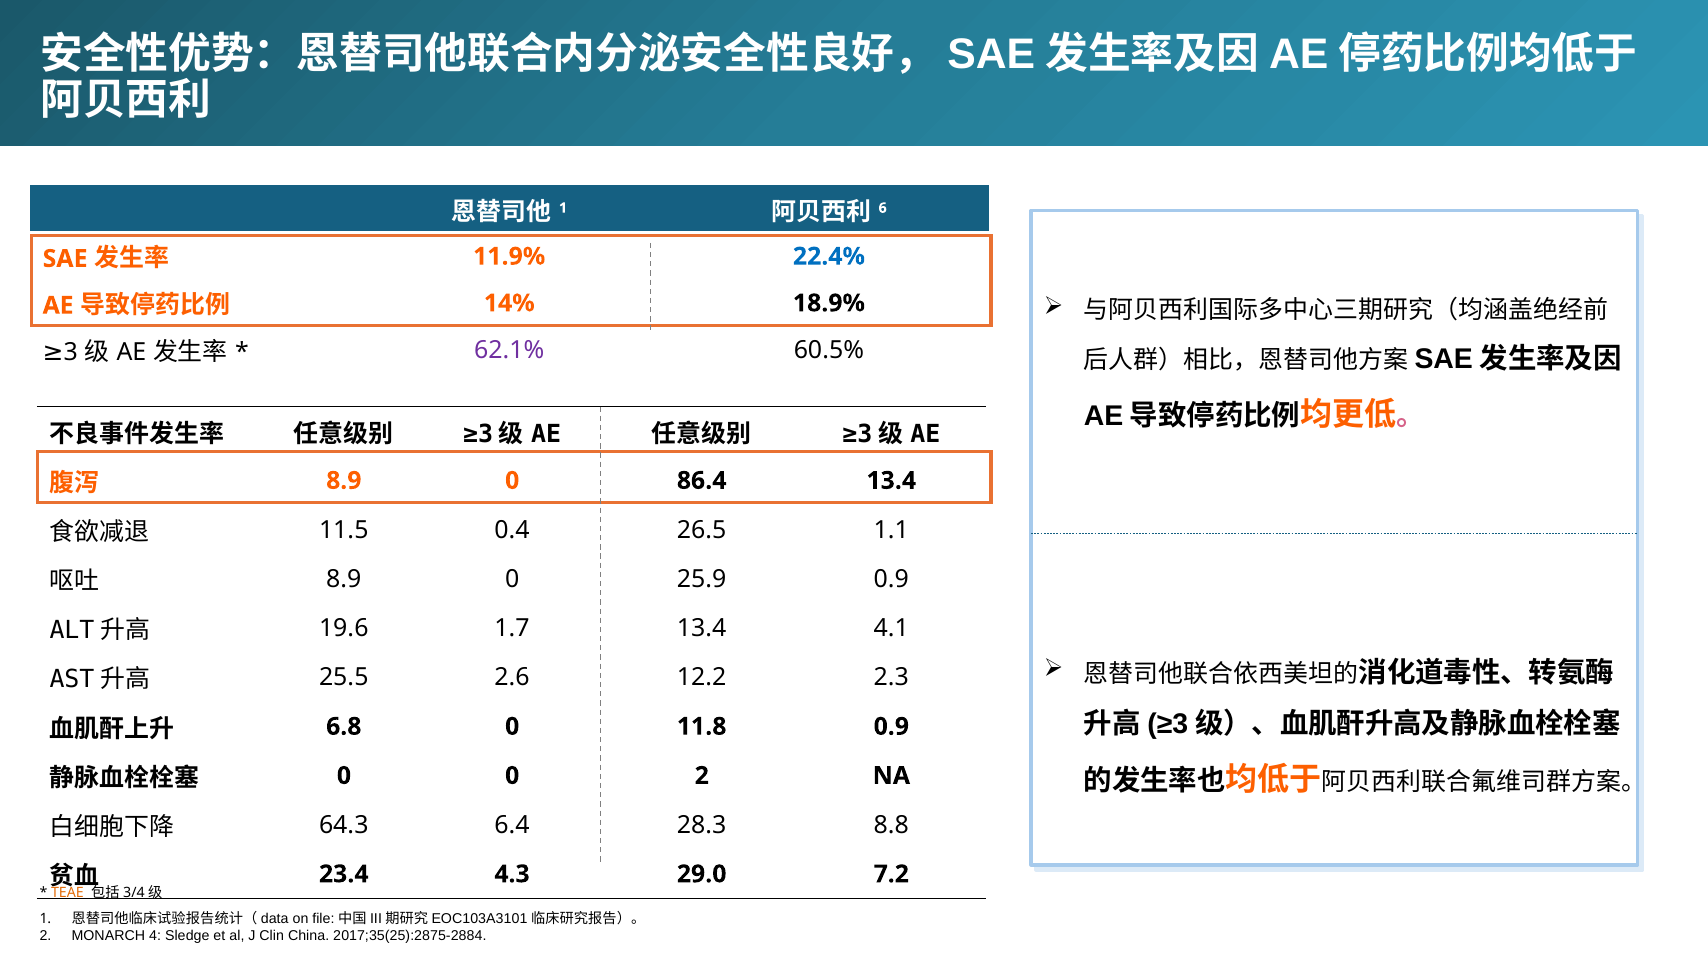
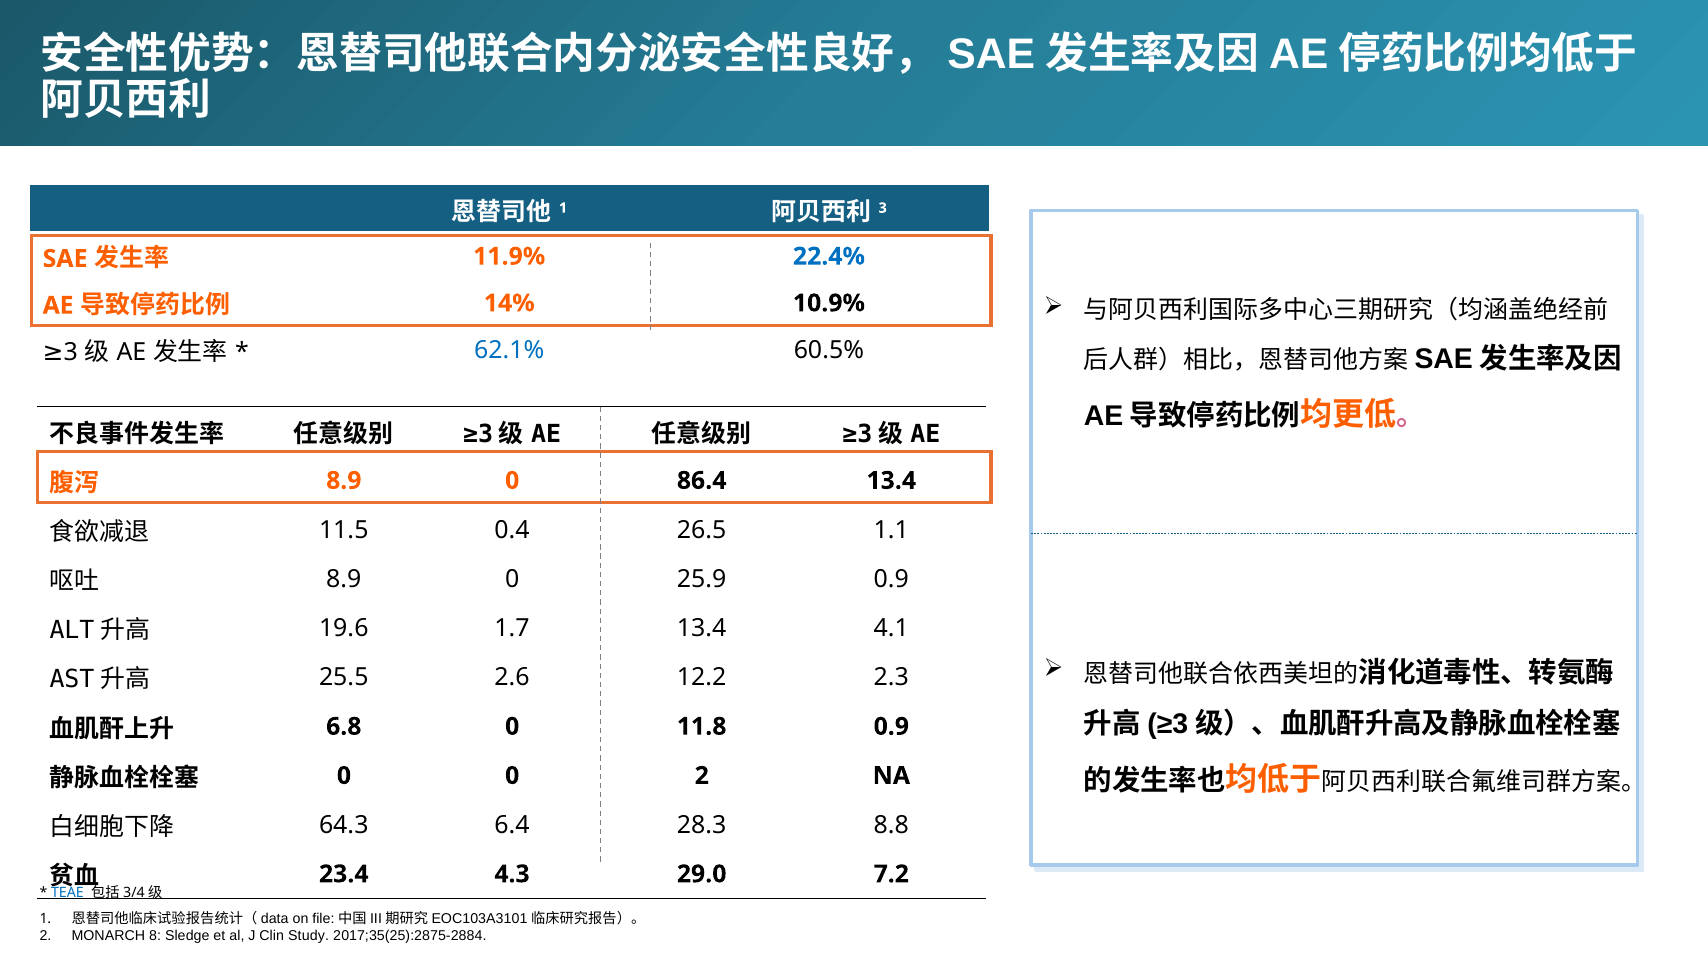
6: 6 -> 3 (883, 208)
18.9%: 18.9% -> 10.9% (829, 303)
62.1% colour: purple -> blue (509, 350)
TEAE colour: orange -> blue (67, 893)
4: 4 -> 8 (155, 936)
China: China -> Study (309, 936)
